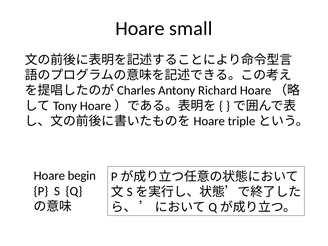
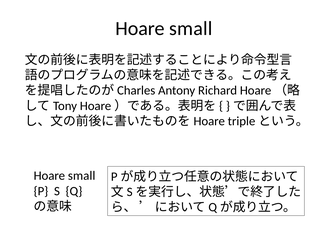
begin: begin -> small (82, 176)
